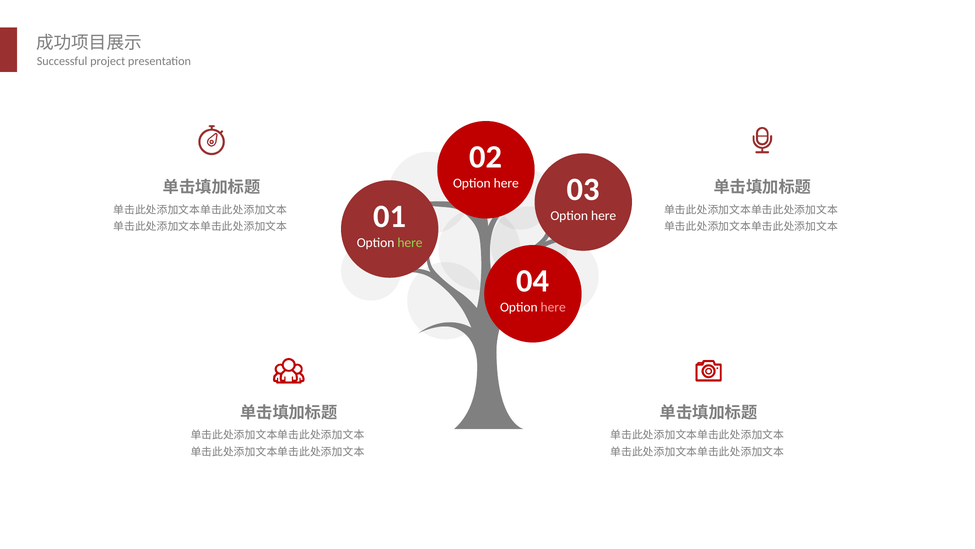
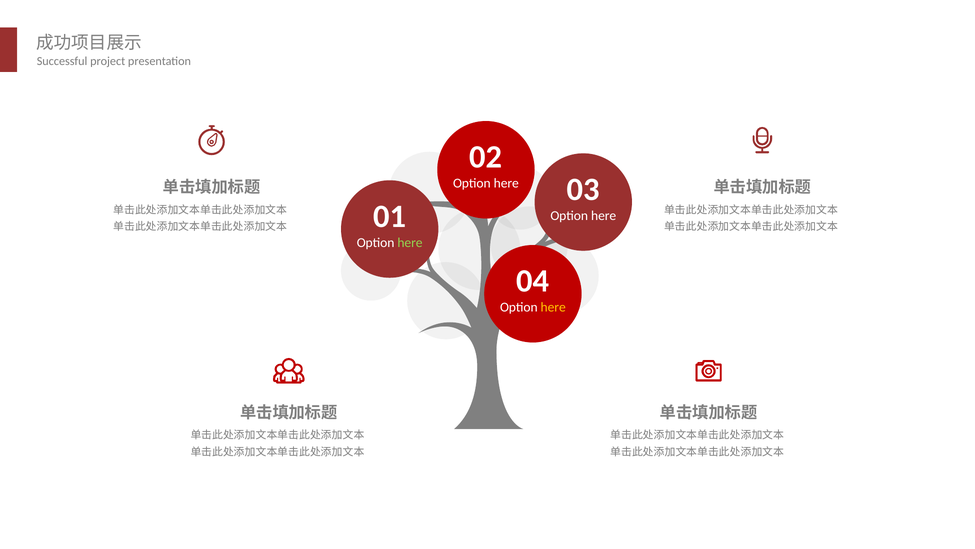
here colour: pink -> yellow (553, 307)
